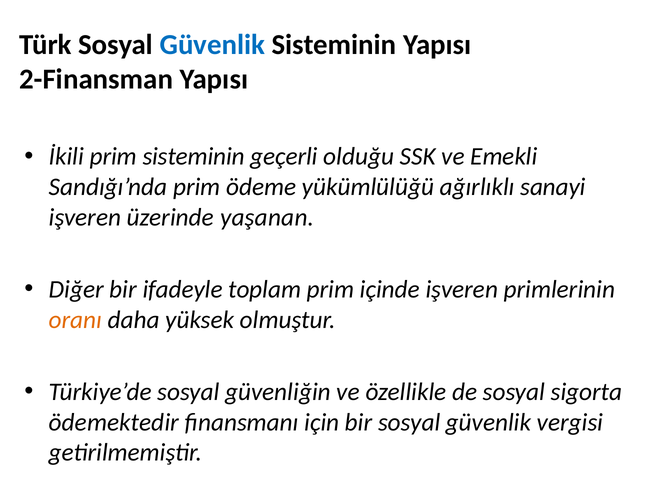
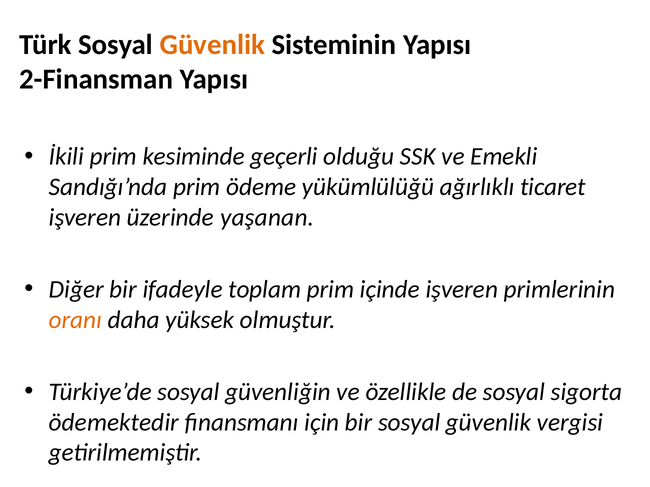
Güvenlik colour: blue -> orange (212, 45)
prim sisteminin: sisteminin -> kesiminde (194, 157)
sanayi: sanayi -> ticaret (553, 187)
